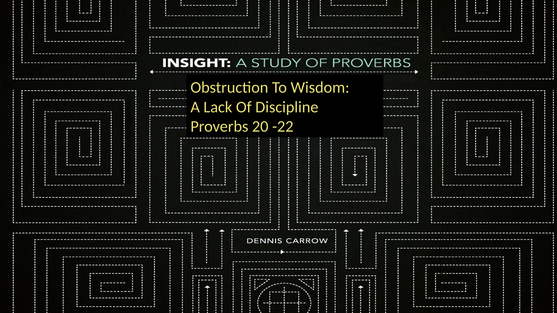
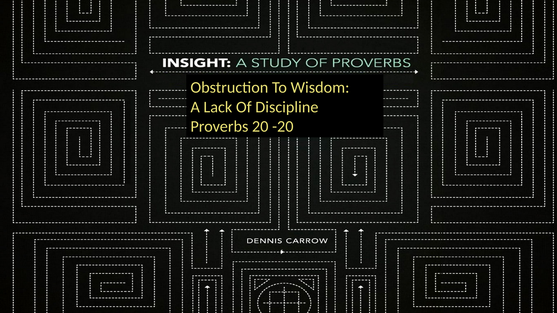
-22: -22 -> -20 (283, 127)
